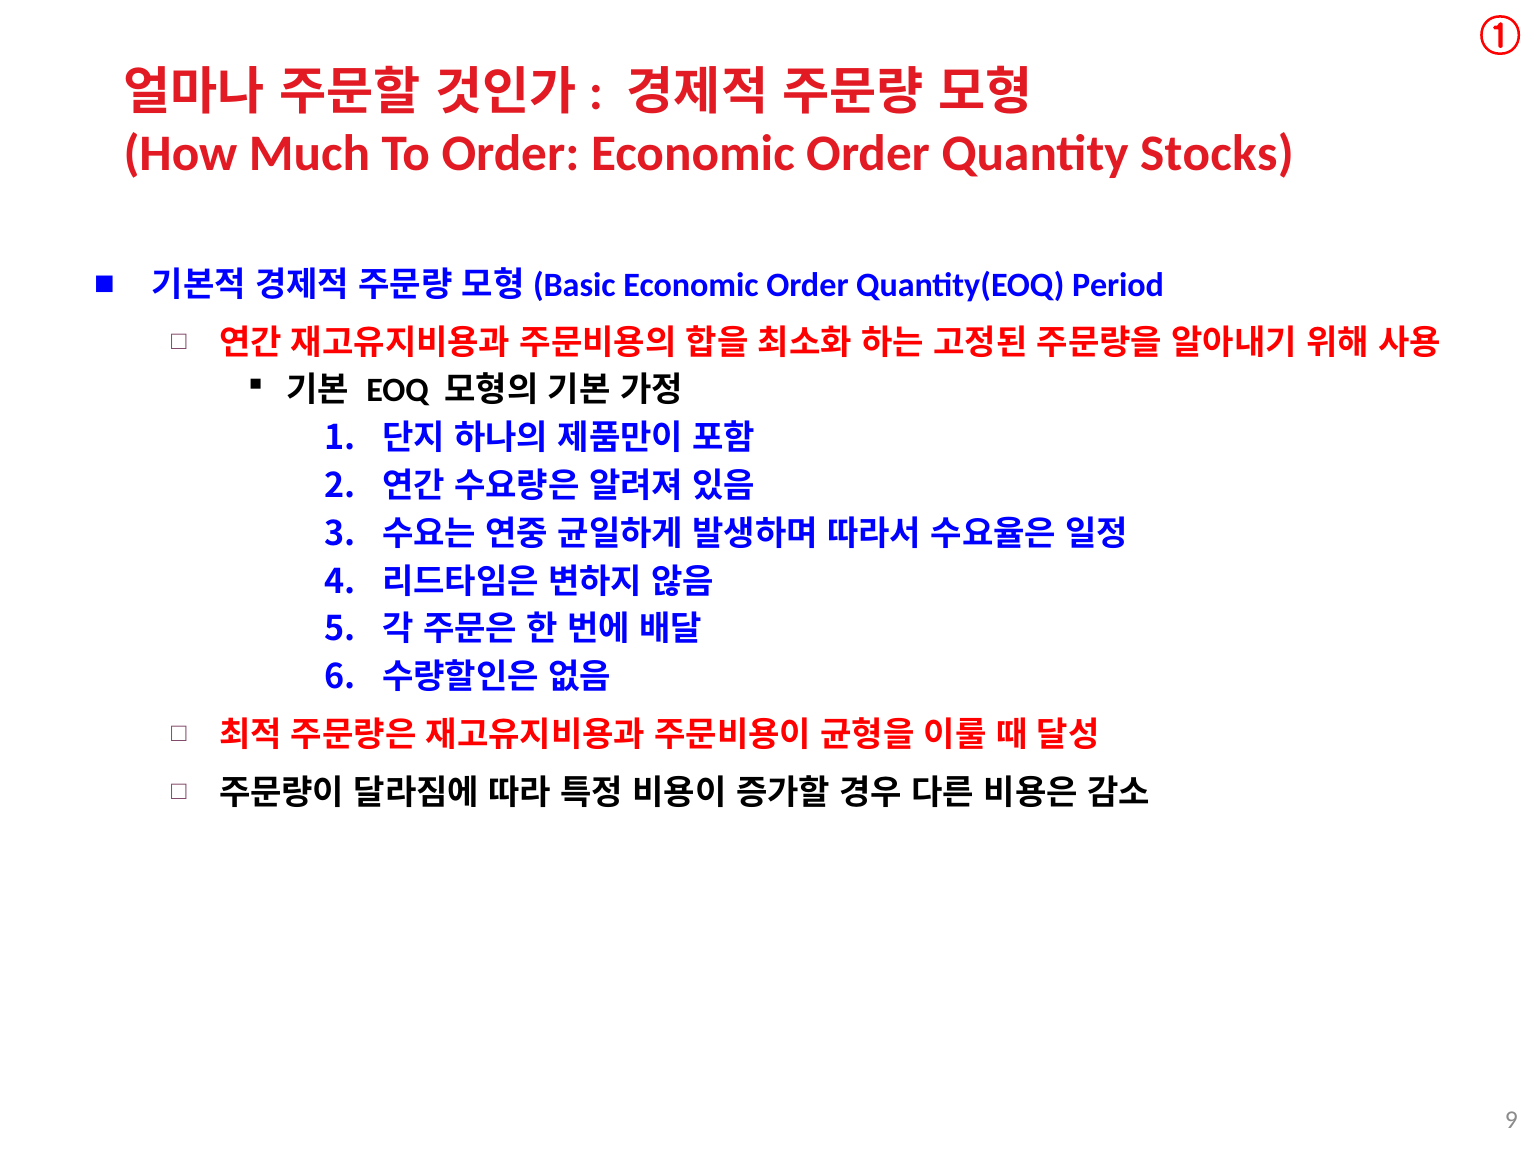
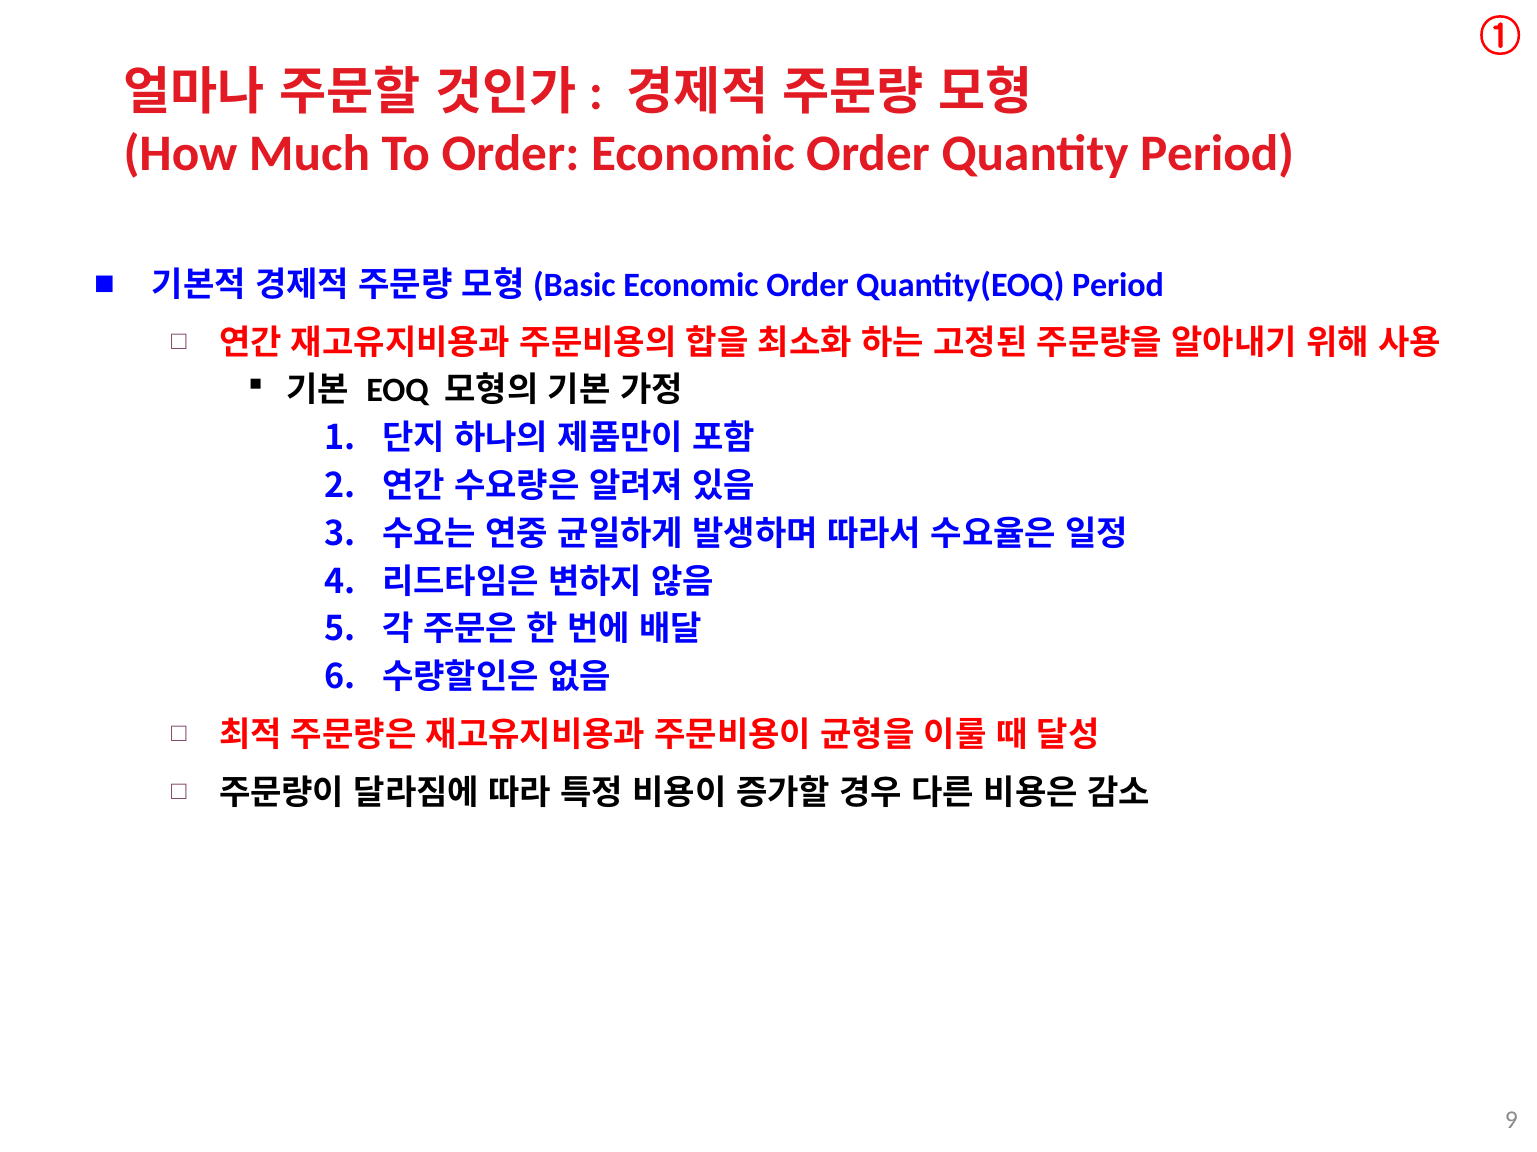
Quantity Stocks: Stocks -> Period (1217, 154)
